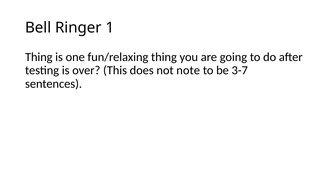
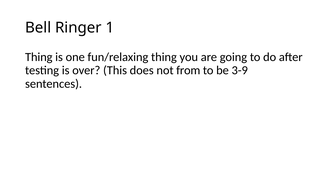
note: note -> from (188, 70)
3-7: 3-7 -> 3-9 (240, 70)
